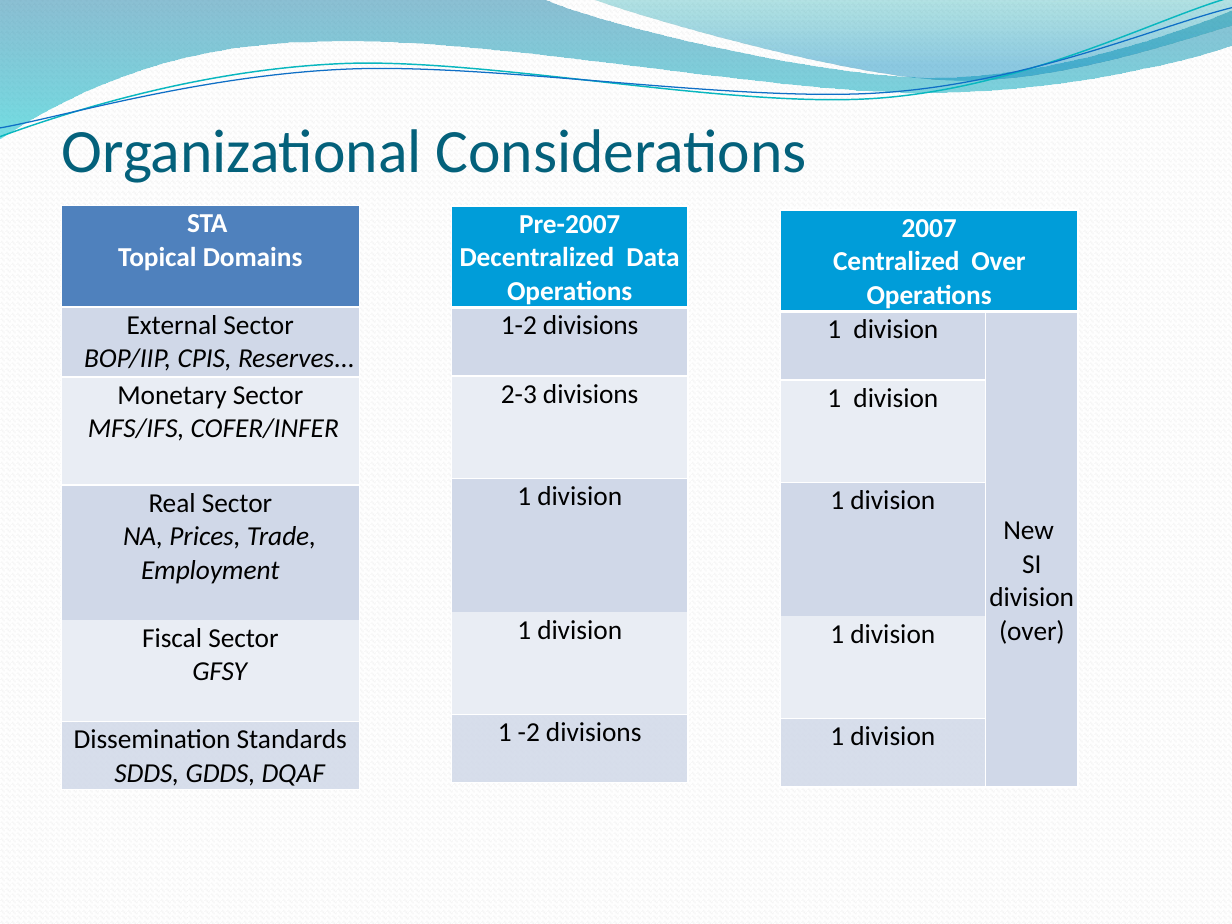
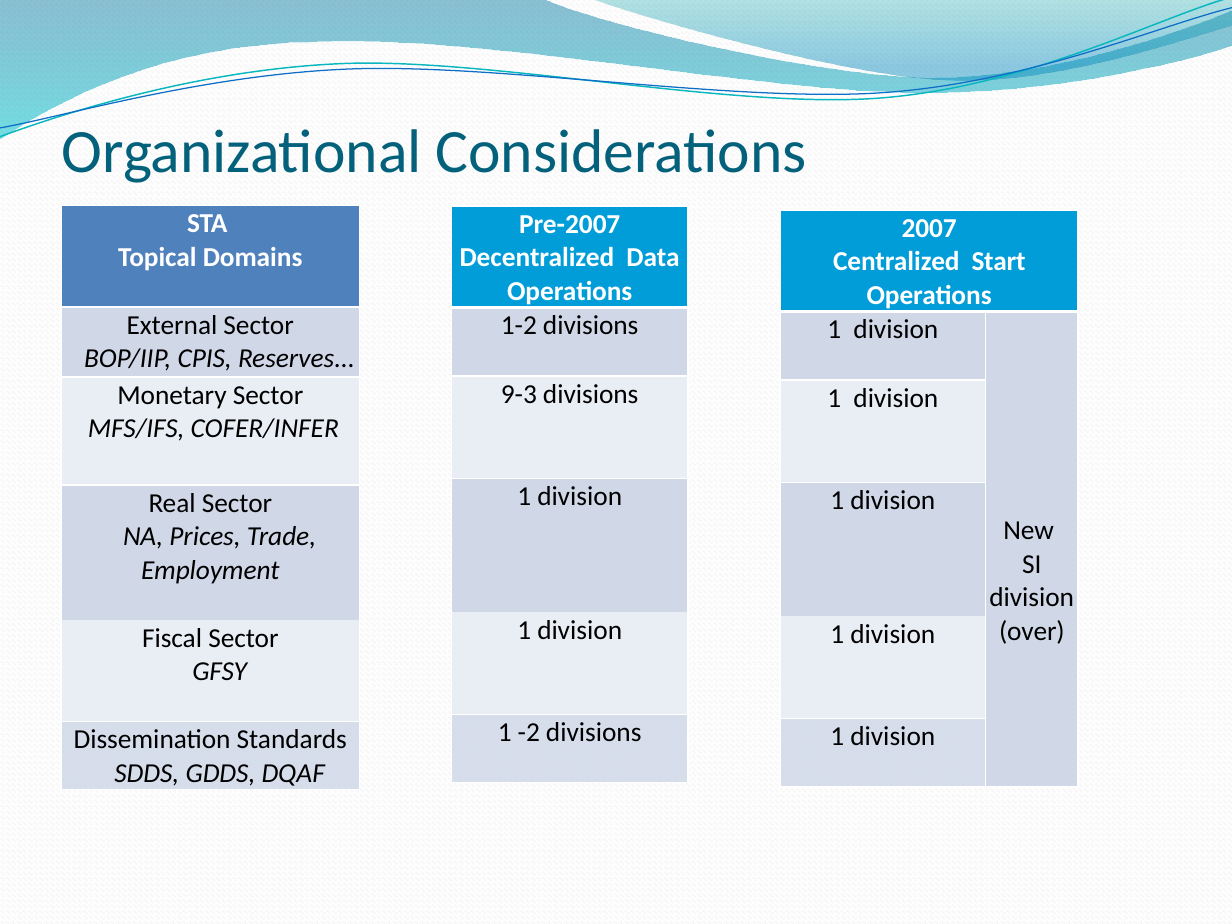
Centralized Over: Over -> Start (999, 262)
2-3: 2-3 -> 9-3 (519, 394)
